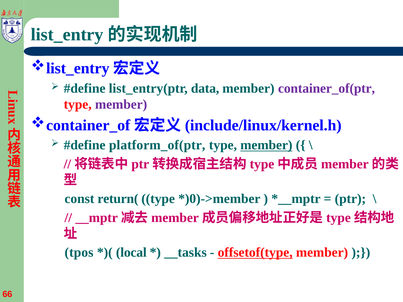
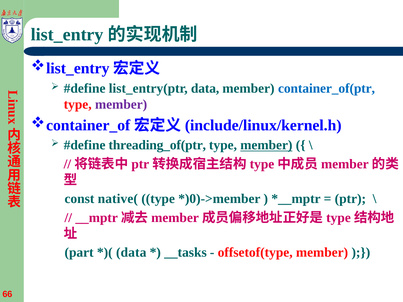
container_of(ptr colour: purple -> blue (327, 88)
platform_of(ptr: platform_of(ptr -> threading_of(ptr (157, 145)
return(: return( -> native( (118, 199)
tpos: tpos -> part (79, 253)
local: local -> data (131, 253)
offsetof(type underline: present -> none (255, 253)
